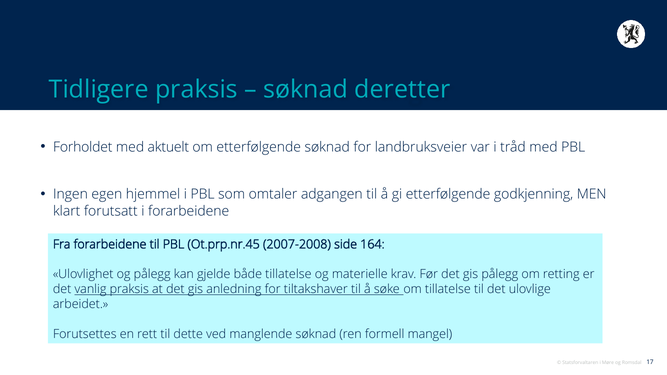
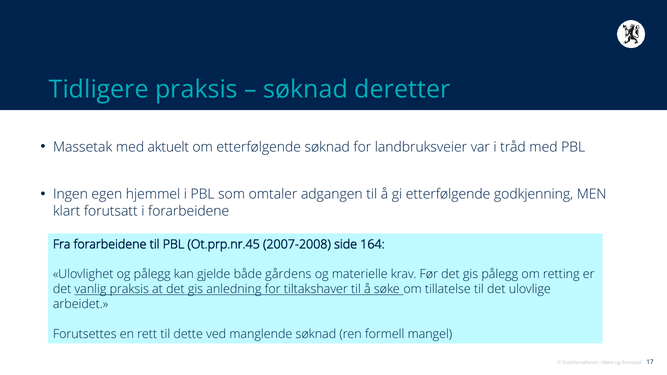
Forholdet: Forholdet -> Massetak (83, 147)
både tillatelse: tillatelse -> gårdens (288, 274)
